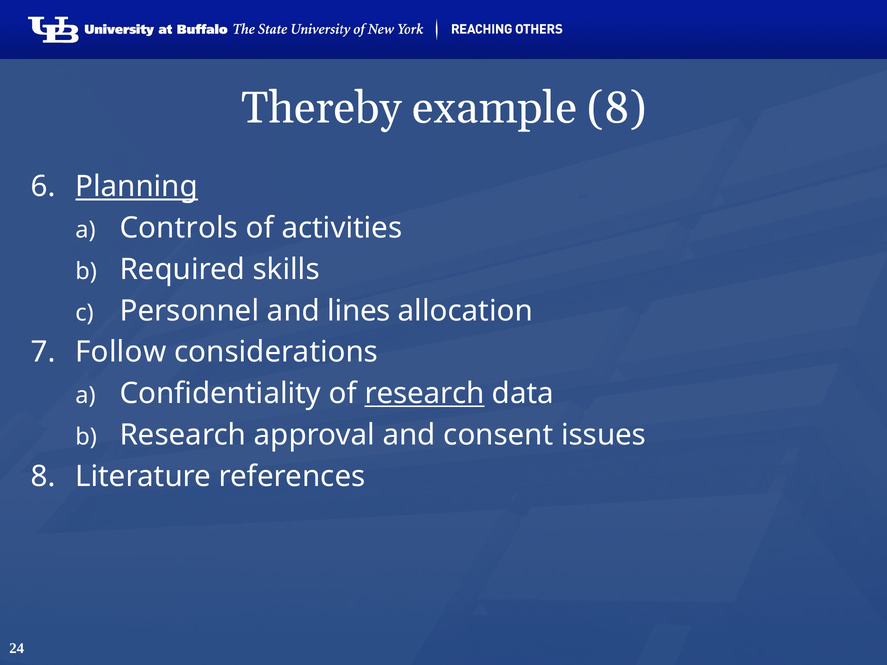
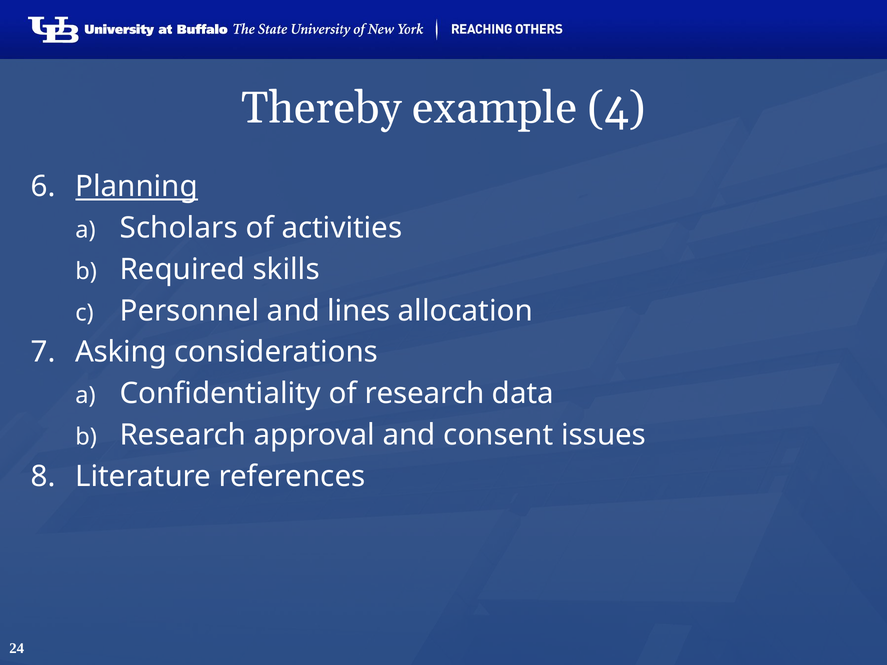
example 8: 8 -> 4 (617, 108)
Controls: Controls -> Scholars (179, 228)
Follow: Follow -> Asking (121, 352)
research underline: present -> none (425, 394)
